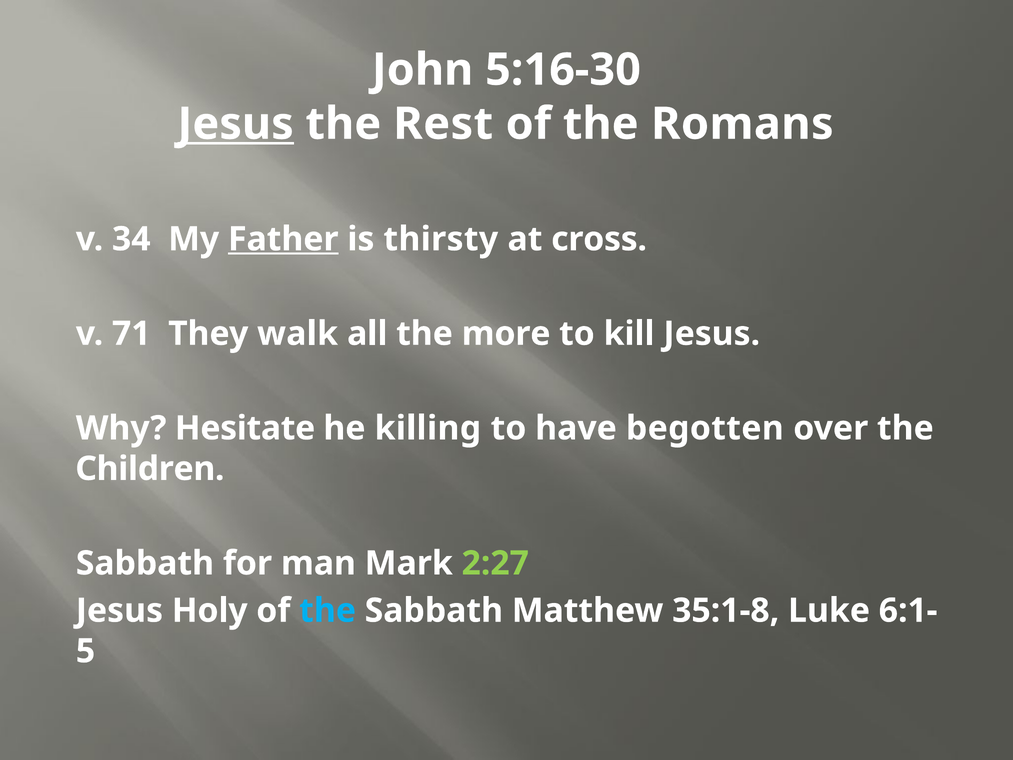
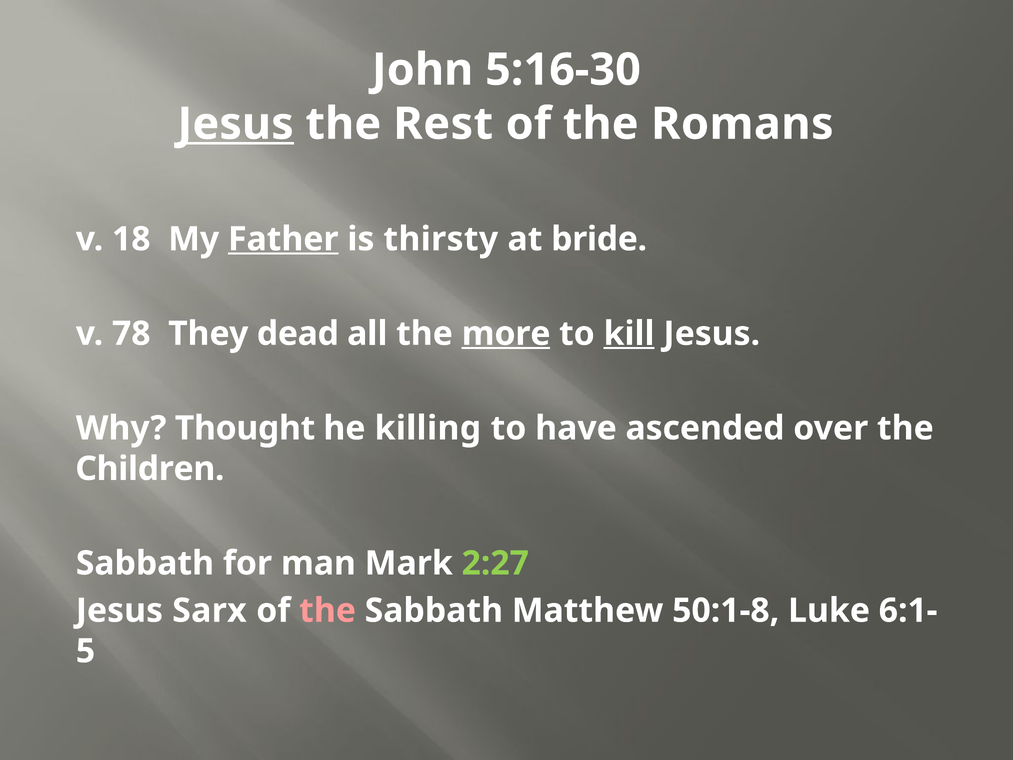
34: 34 -> 18 (131, 239)
cross: cross -> bride (599, 239)
71: 71 -> 78 (131, 334)
walk: walk -> dead (298, 334)
more underline: none -> present (506, 334)
kill underline: none -> present (629, 334)
Hesitate: Hesitate -> Thought (245, 428)
begotten: begotten -> ascended (705, 428)
Holy: Holy -> Sarx (209, 610)
the colour: light blue -> pink (328, 610)
35:1-8: 35:1-8 -> 50:1-8 (726, 610)
